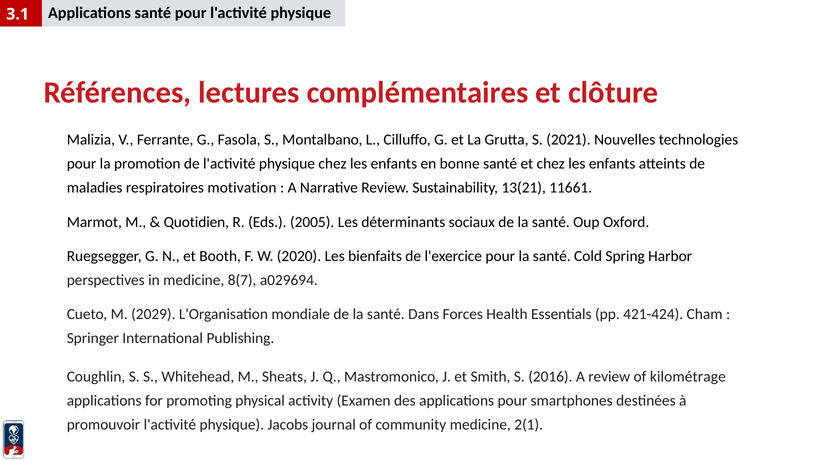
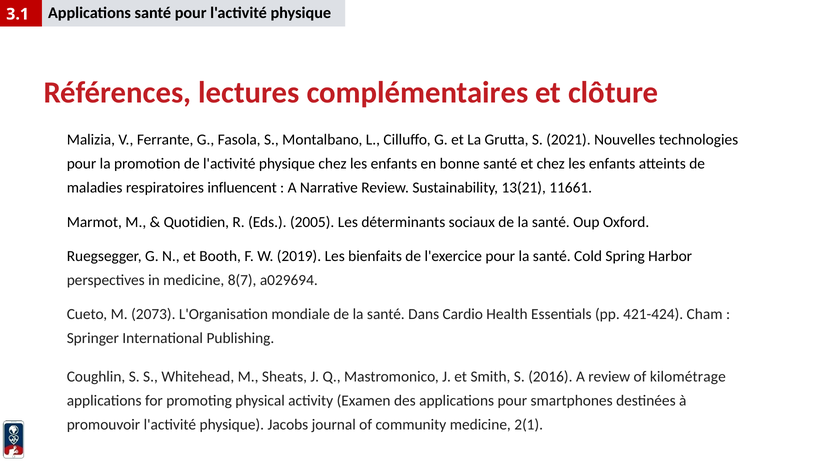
motivation: motivation -> influencent (242, 188)
2020: 2020 -> 2019 (299, 256)
2029: 2029 -> 2073 (153, 315)
Forces: Forces -> Cardio (463, 315)
